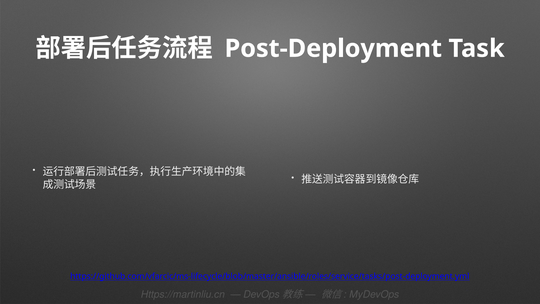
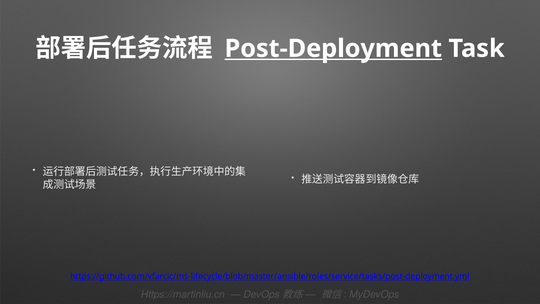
Post-Deployment underline: none -> present (333, 48)
